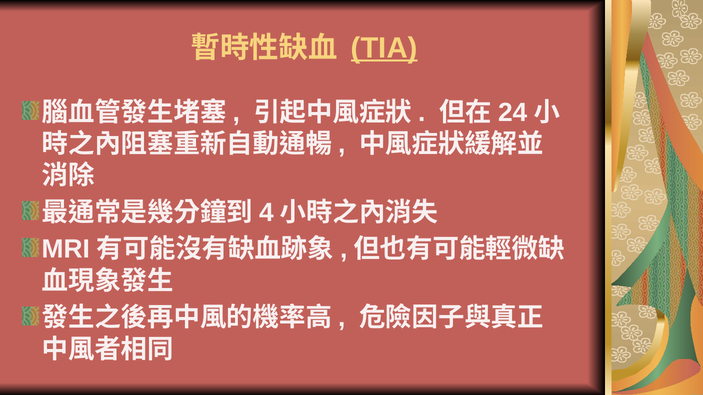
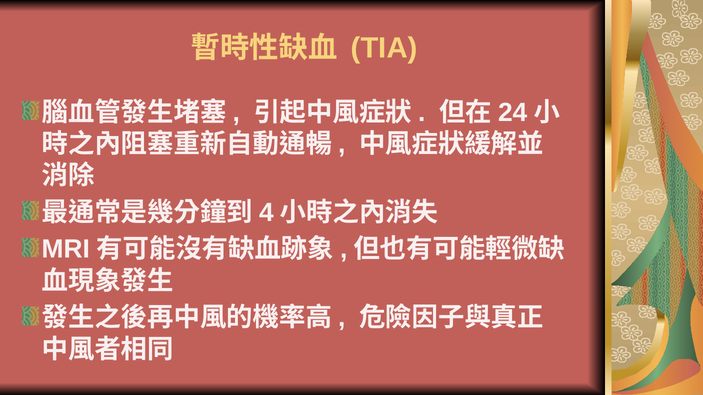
TIA underline: present -> none (384, 48)
